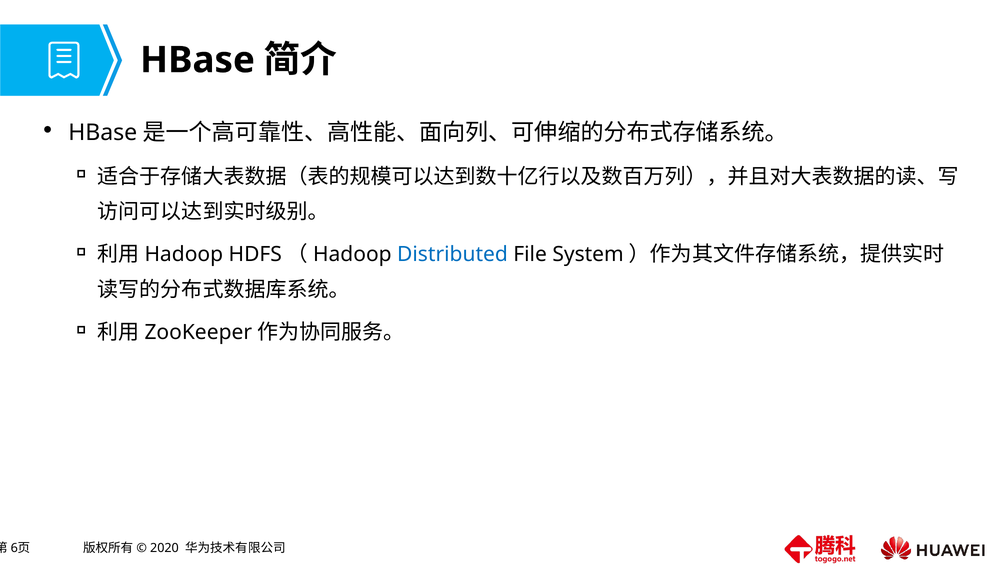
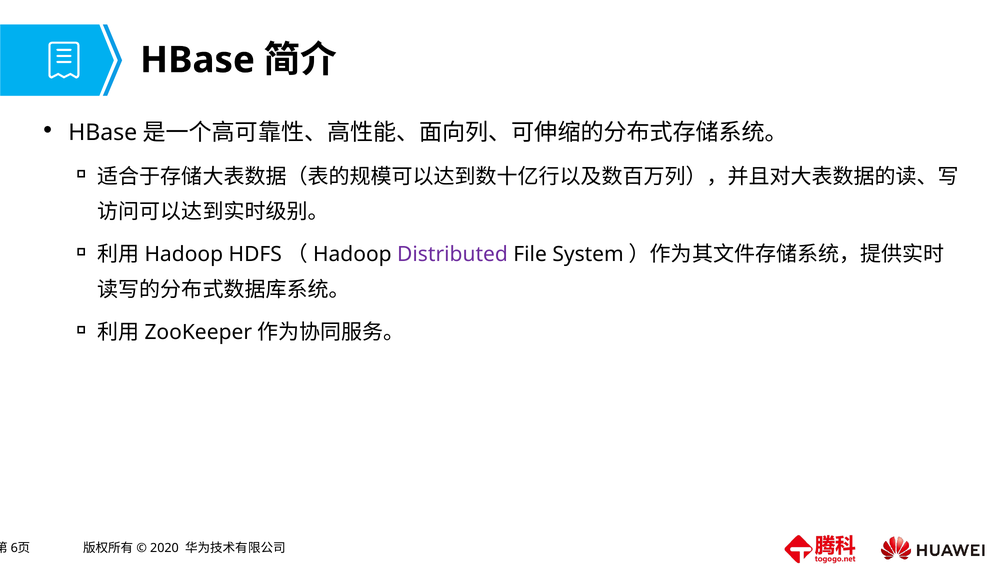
Distributed colour: blue -> purple (452, 255)
